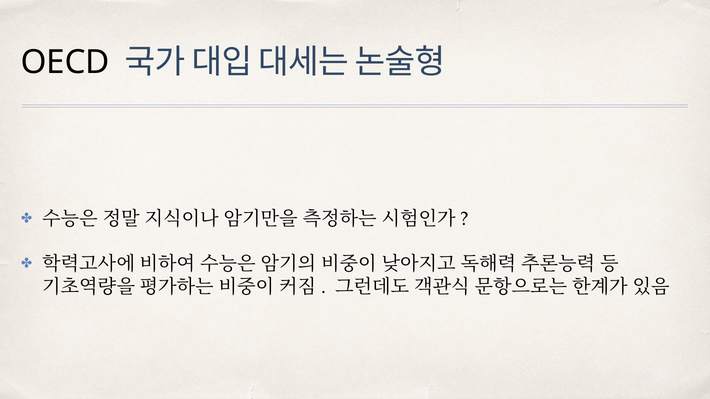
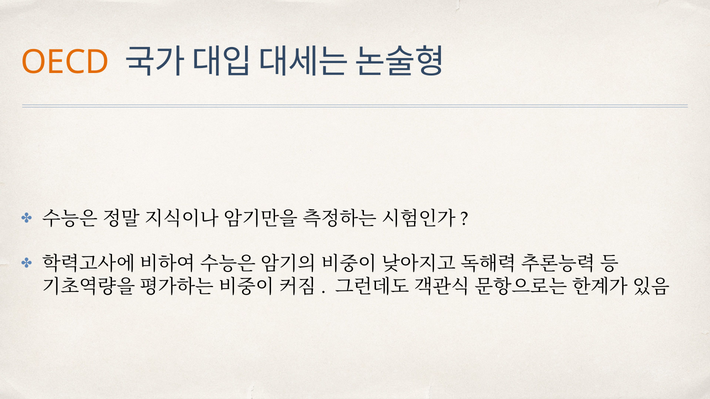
OECD colour: black -> orange (65, 62)
